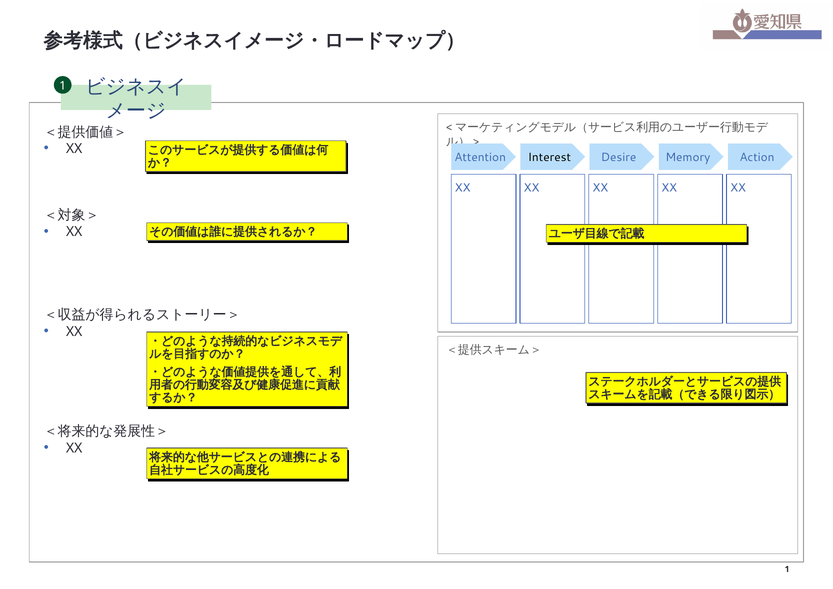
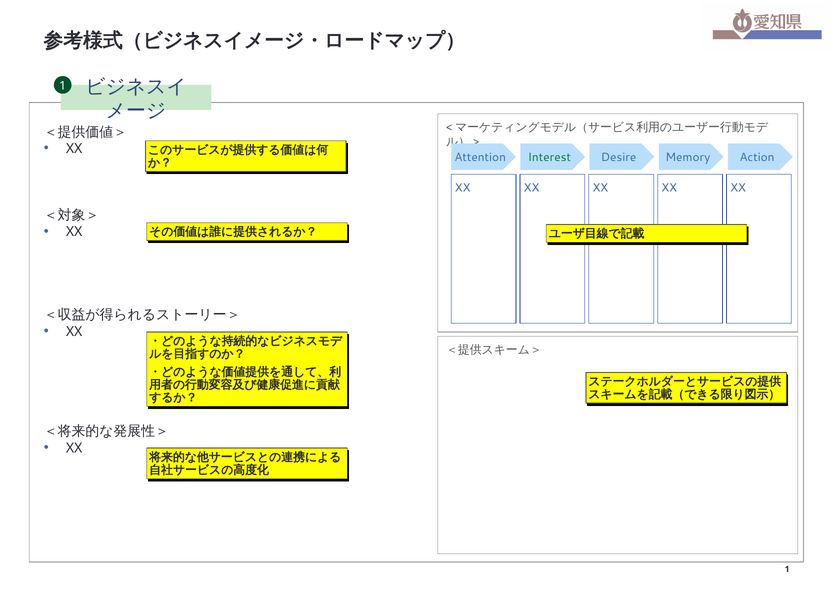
Interest colour: black -> green (549, 158)
